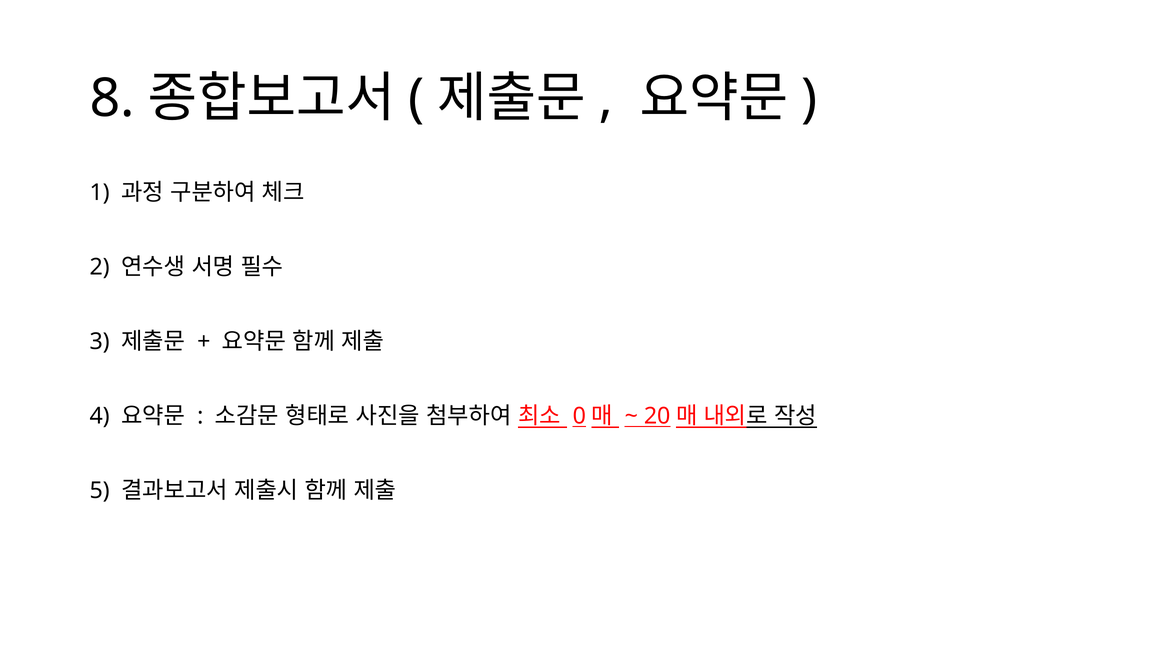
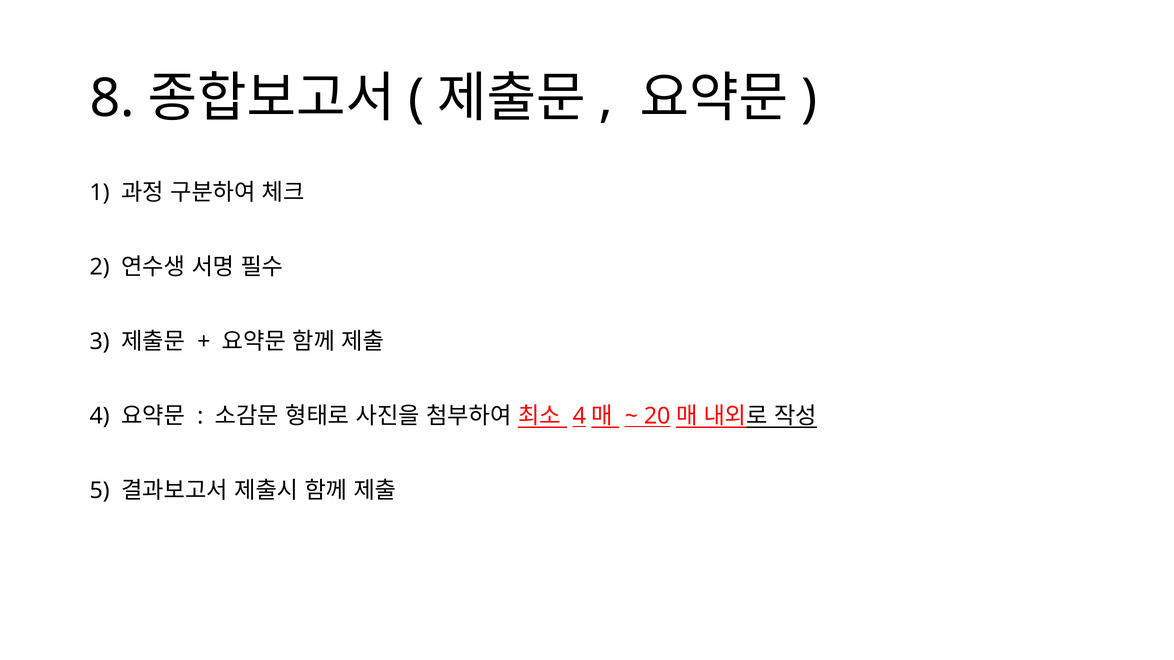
0: 0 -> 4 (579, 416)
